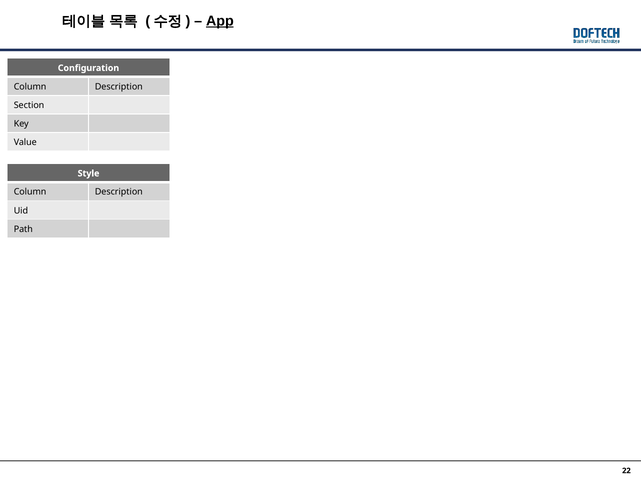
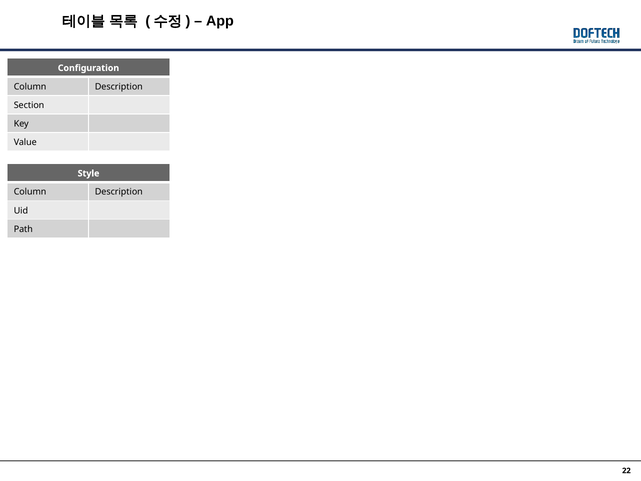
App underline: present -> none (220, 21)
